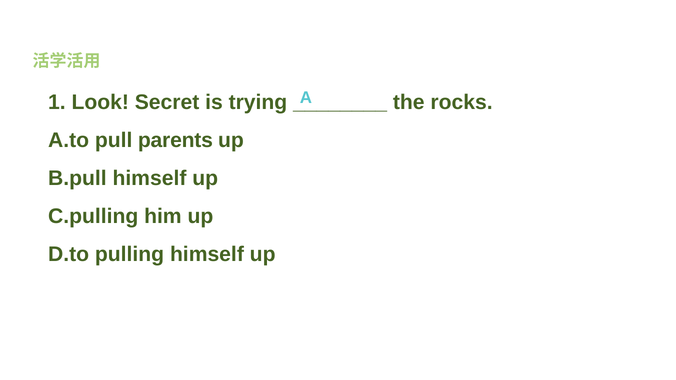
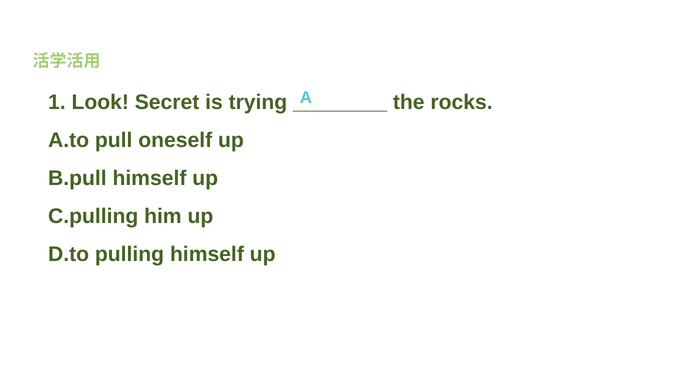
parents: parents -> oneself (175, 140)
